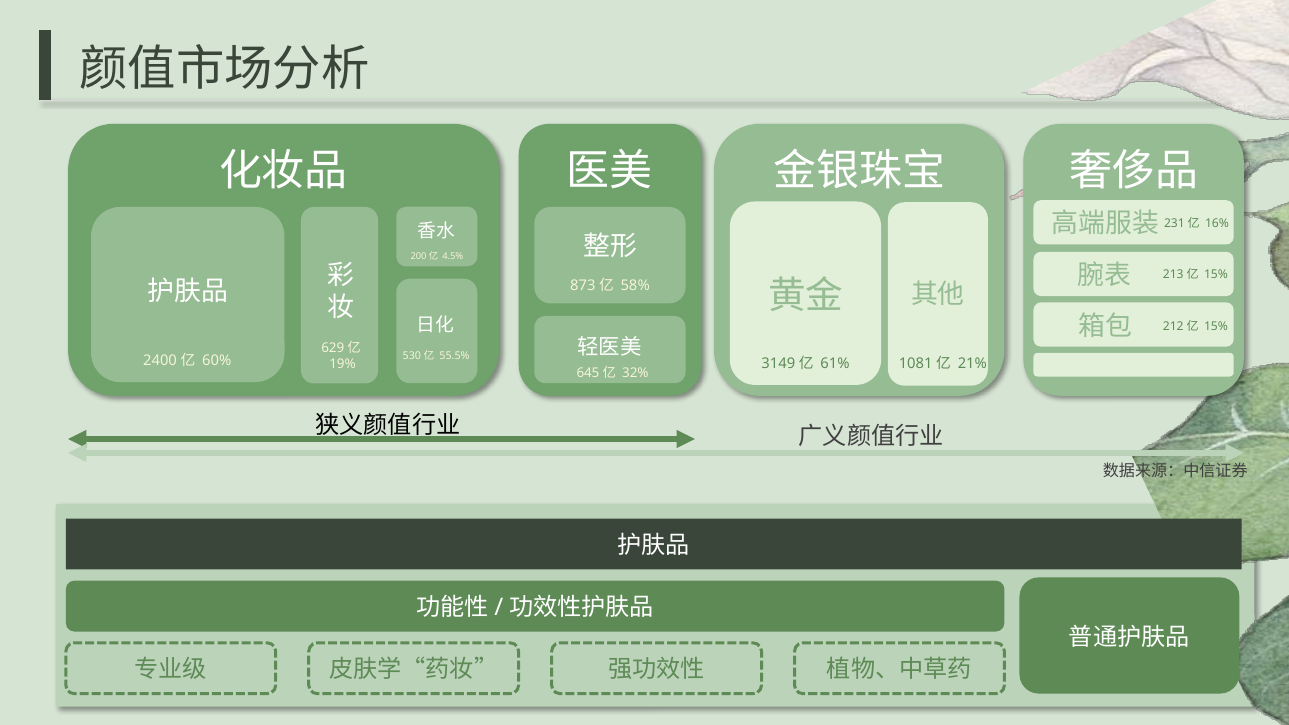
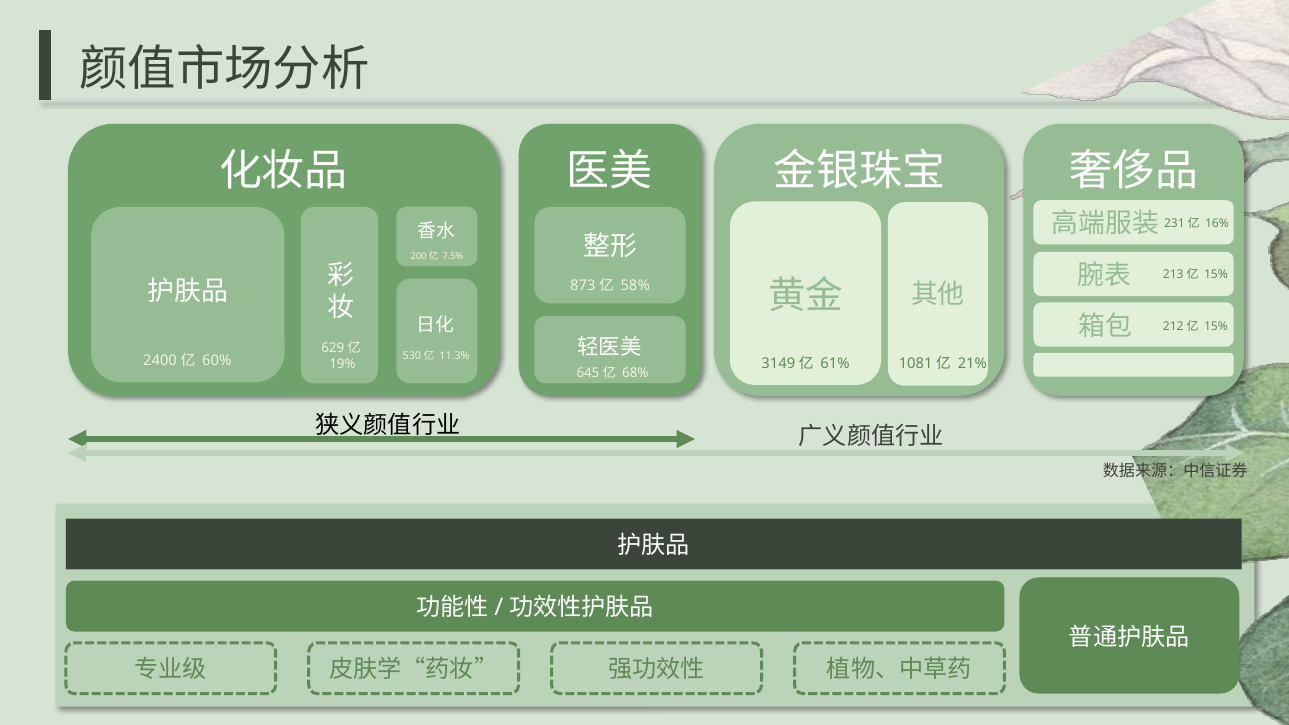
4.5%: 4.5% -> 7.5% (453, 256)
55.5%: 55.5% -> 11.3% (454, 356)
32%: 32% -> 68% (635, 373)
